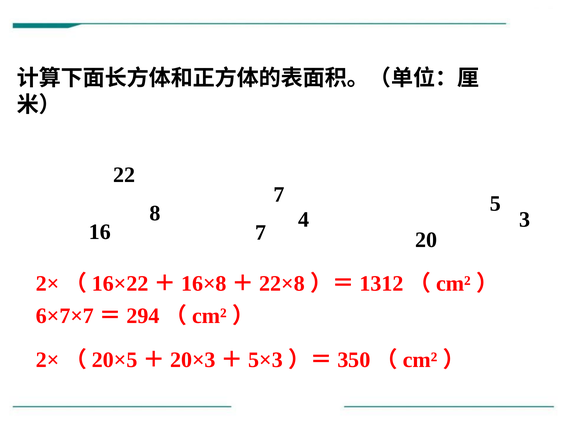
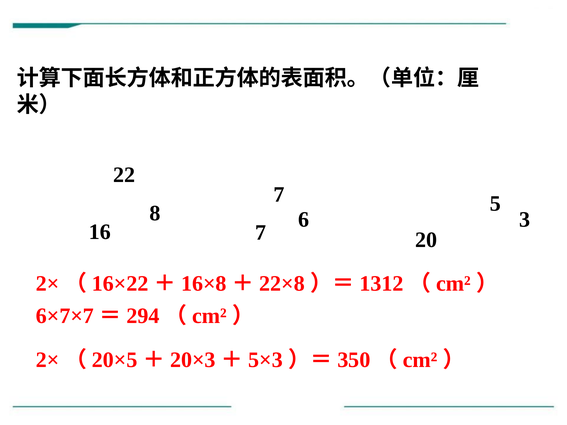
4: 4 -> 6 (304, 220)
